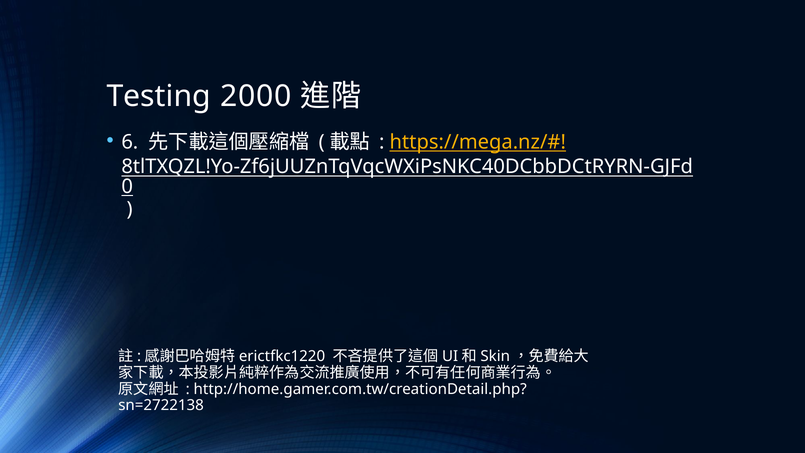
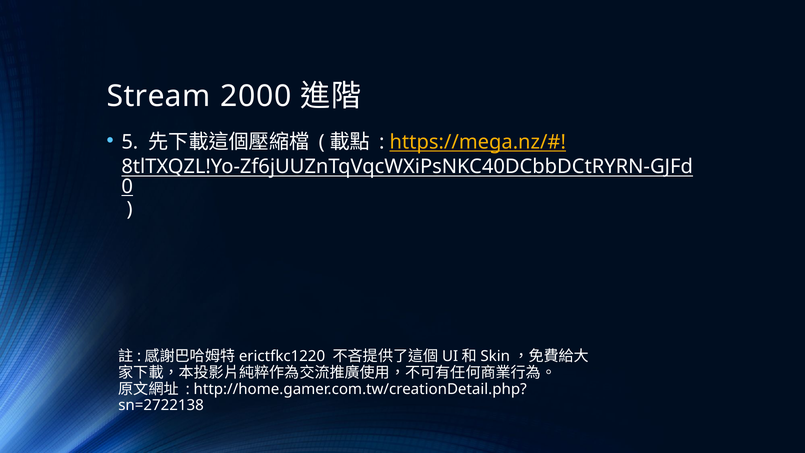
Testing: Testing -> Stream (159, 96)
6: 6 -> 5 (130, 142)
